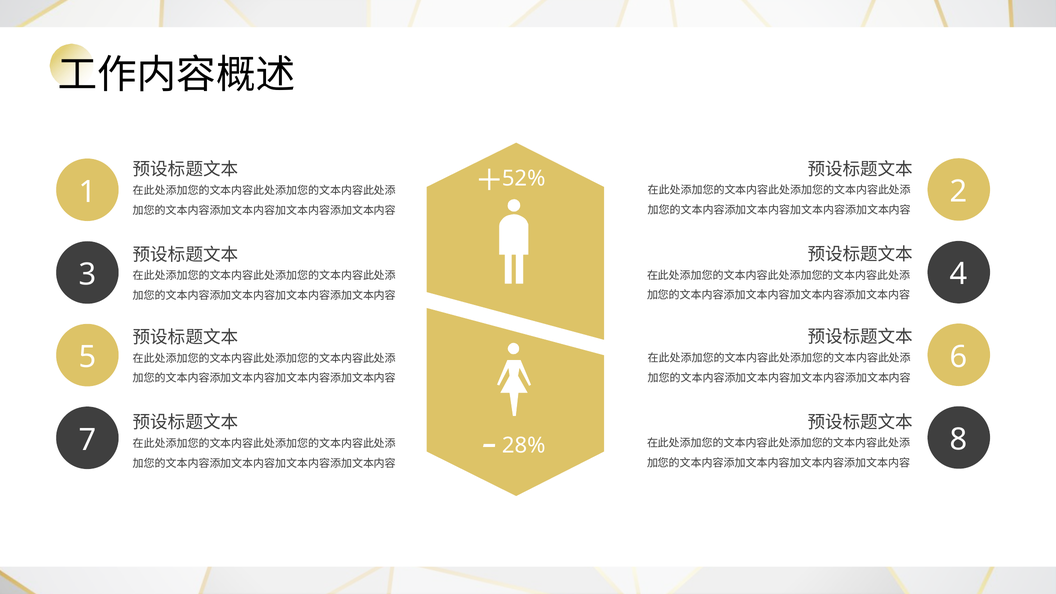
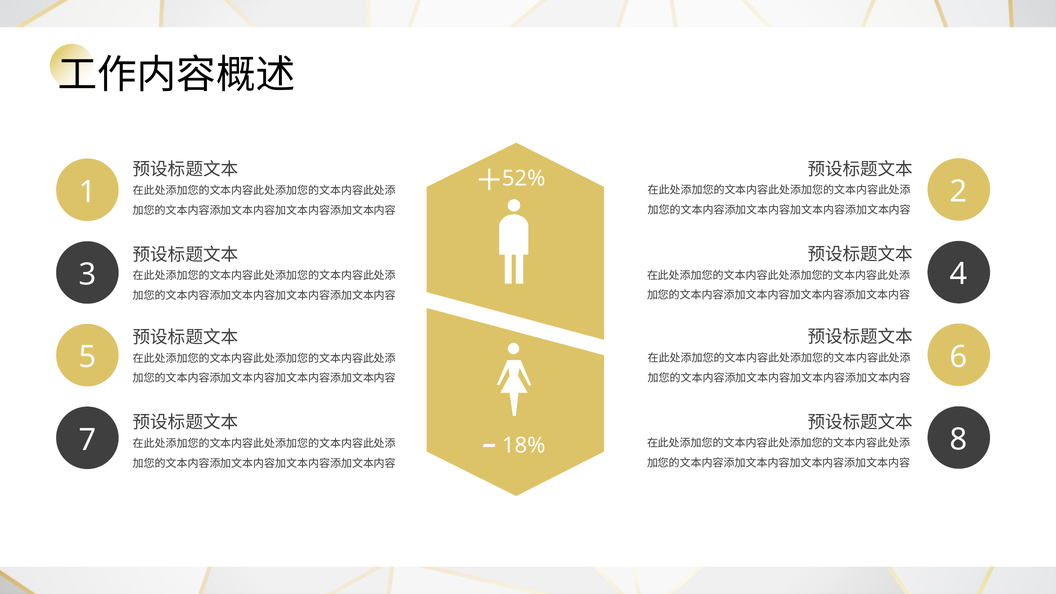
28%: 28% -> 18% (524, 445)
